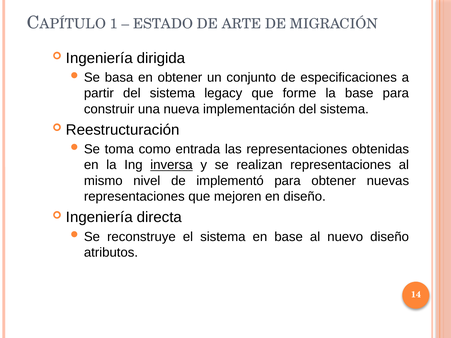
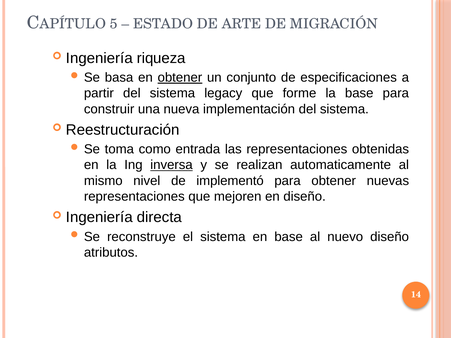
1: 1 -> 5 (114, 24)
dirigida: dirigida -> riqueza (161, 58)
obtener underline: none -> present (180, 78)
realizan representaciones: representaciones -> automaticamente (341, 165)
